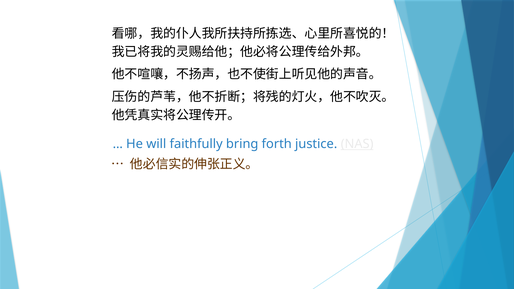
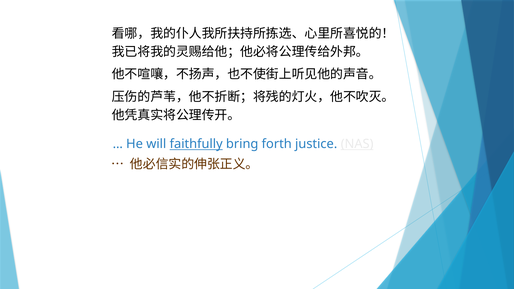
faithfully underline: none -> present (196, 144)
